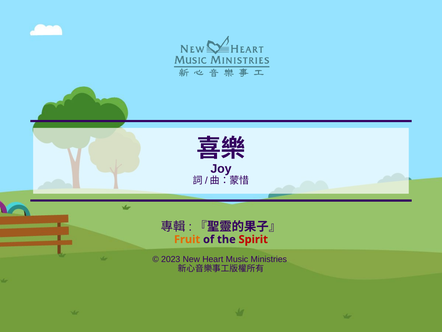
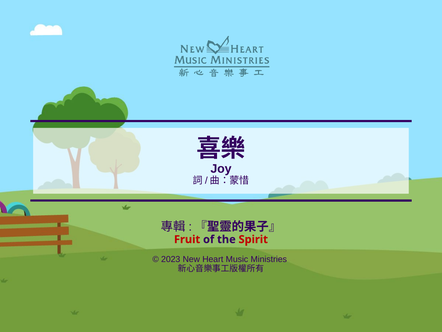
Fruit colour: orange -> red (187, 239)
